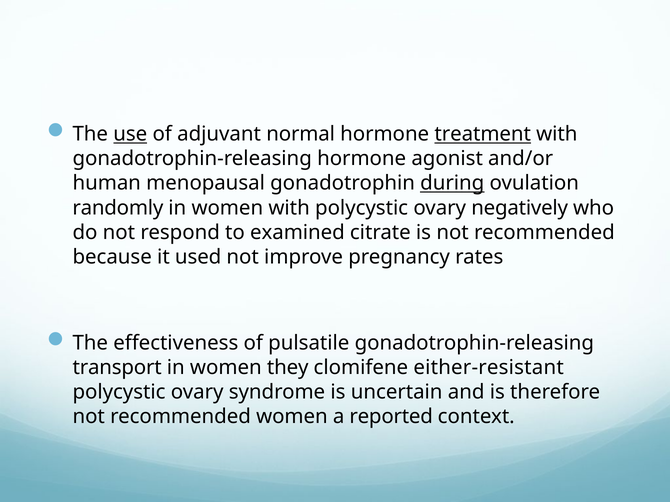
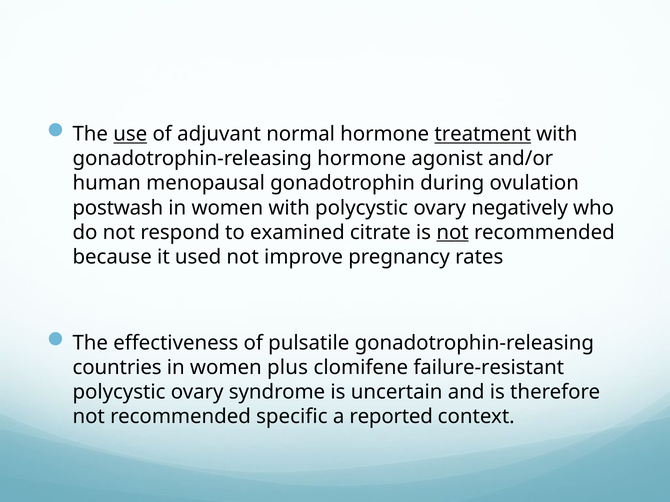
during underline: present -> none (452, 183)
randomly: randomly -> postwash (118, 208)
not underline: none -> present (453, 233)
transport: transport -> countries (117, 368)
they: they -> plus (288, 368)
either-resistant: either-resistant -> failure-resistant (489, 368)
recommended women: women -> specific (292, 417)
